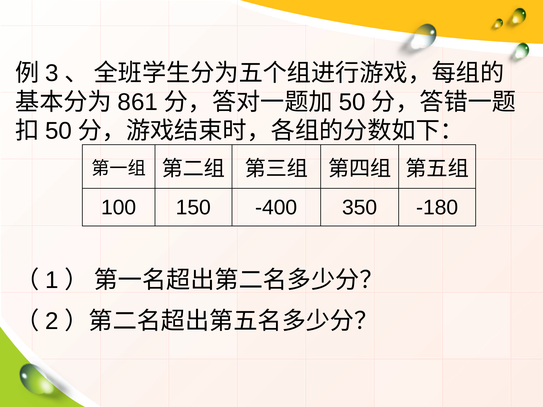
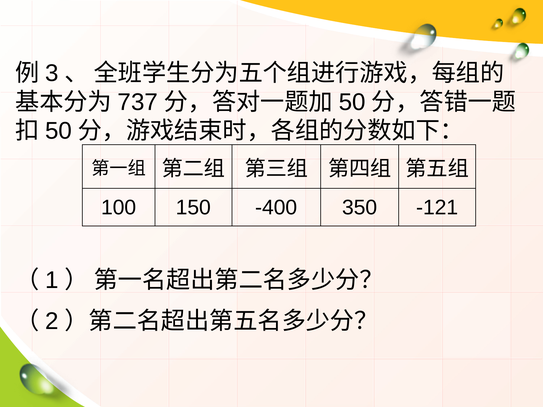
861: 861 -> 737 (138, 102)
-180: -180 -> -121 (437, 208)
